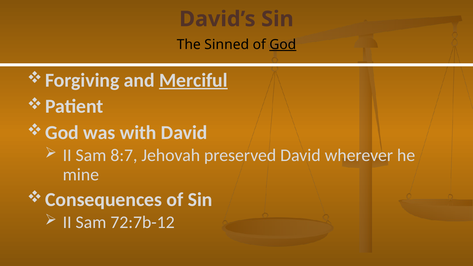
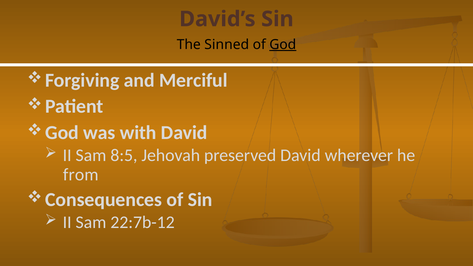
Merciful underline: present -> none (193, 80)
8:7: 8:7 -> 8:5 (124, 155)
mine: mine -> from (81, 175)
72:7b-12: 72:7b-12 -> 22:7b-12 (143, 222)
